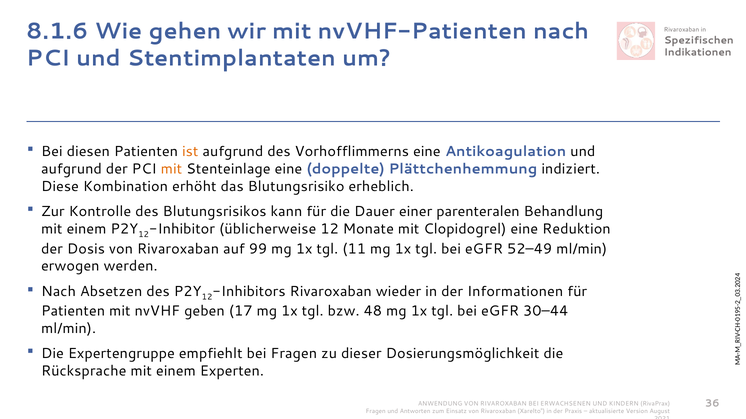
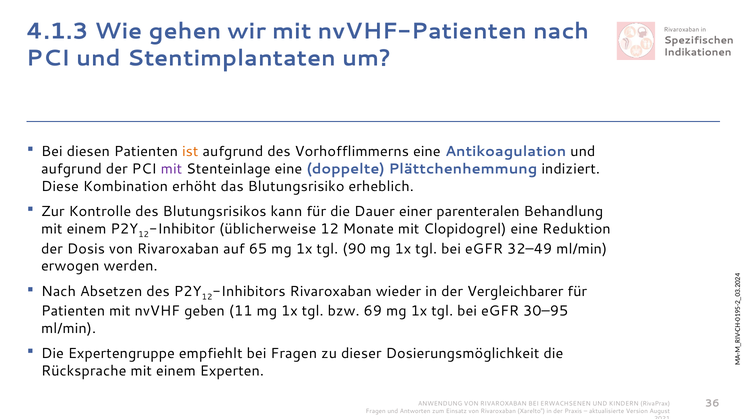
8.1.6: 8.1.6 -> 4.1.3 (58, 31)
mit colour: orange -> purple (171, 169)
99: 99 -> 65 (258, 249)
11: 11 -> 90 (354, 249)
52–49: 52–49 -> 32–49 (530, 249)
Informationen: Informationen -> Vergleichbarer (515, 292)
17: 17 -> 11 (241, 312)
48: 48 -> 69 (373, 312)
30–44: 30–44 -> 30–95 (546, 312)
